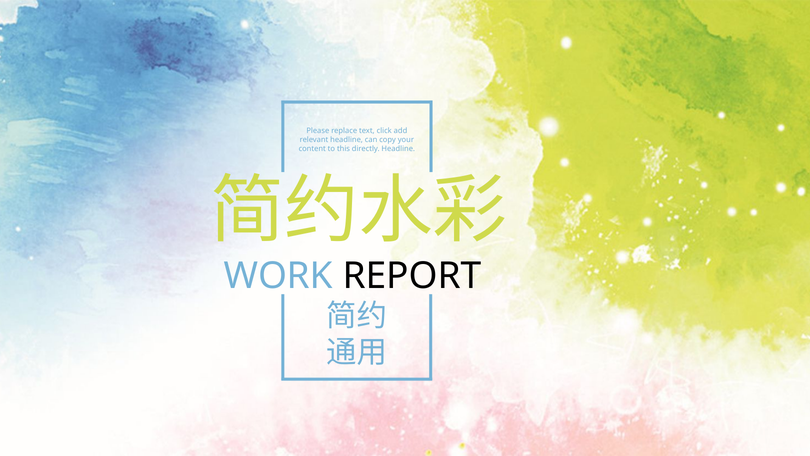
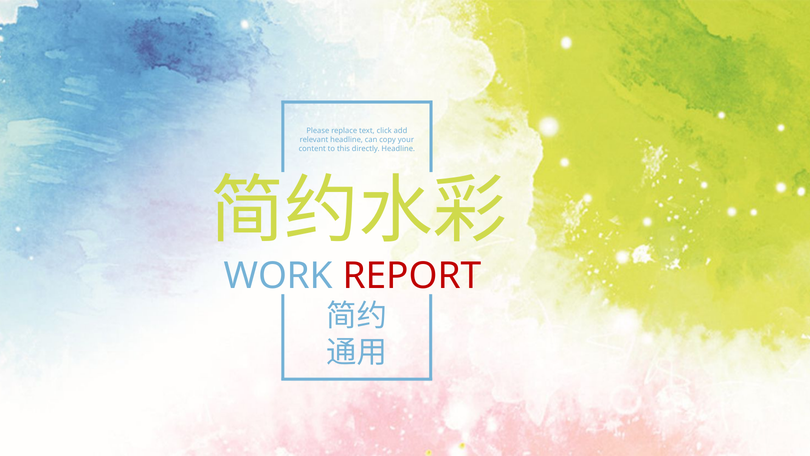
REPORT colour: black -> red (412, 276)
